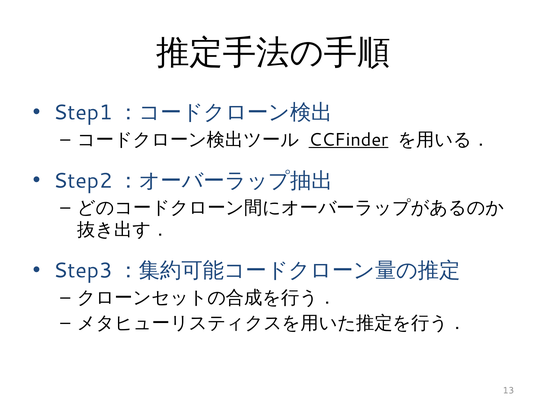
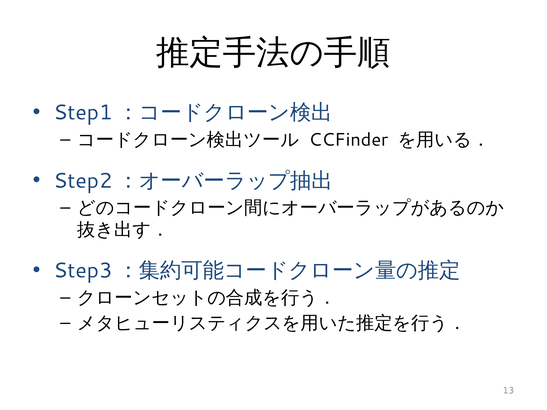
CCFinder underline: present -> none (349, 140)
